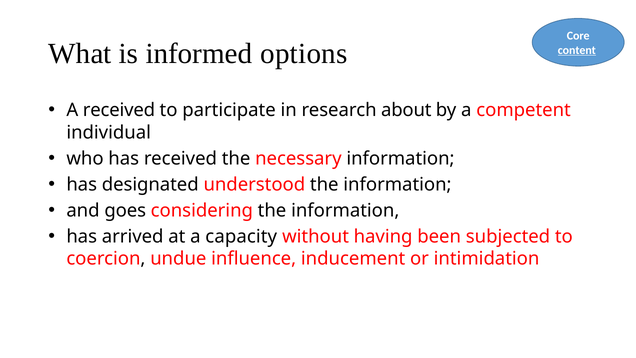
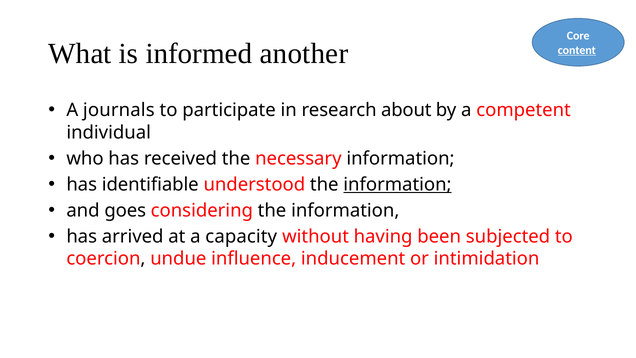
options: options -> another (304, 53)
A received: received -> journals (119, 110)
designated: designated -> identifiable (150, 184)
information underline: none -> present (397, 184)
